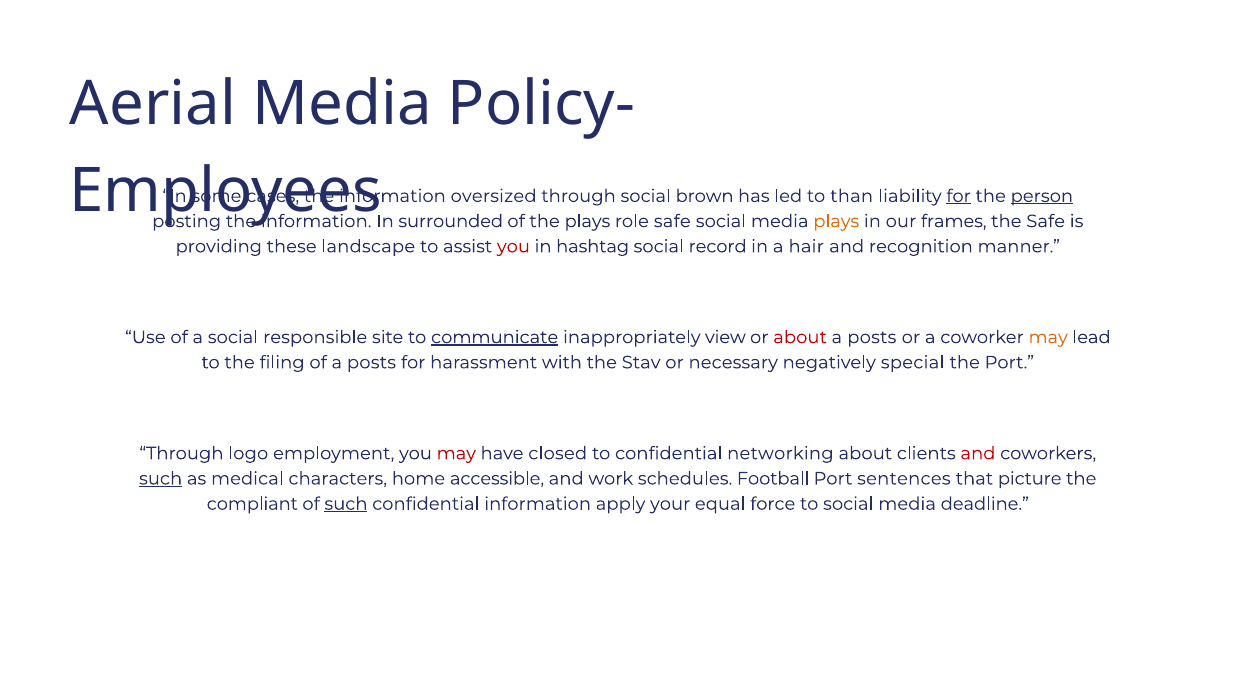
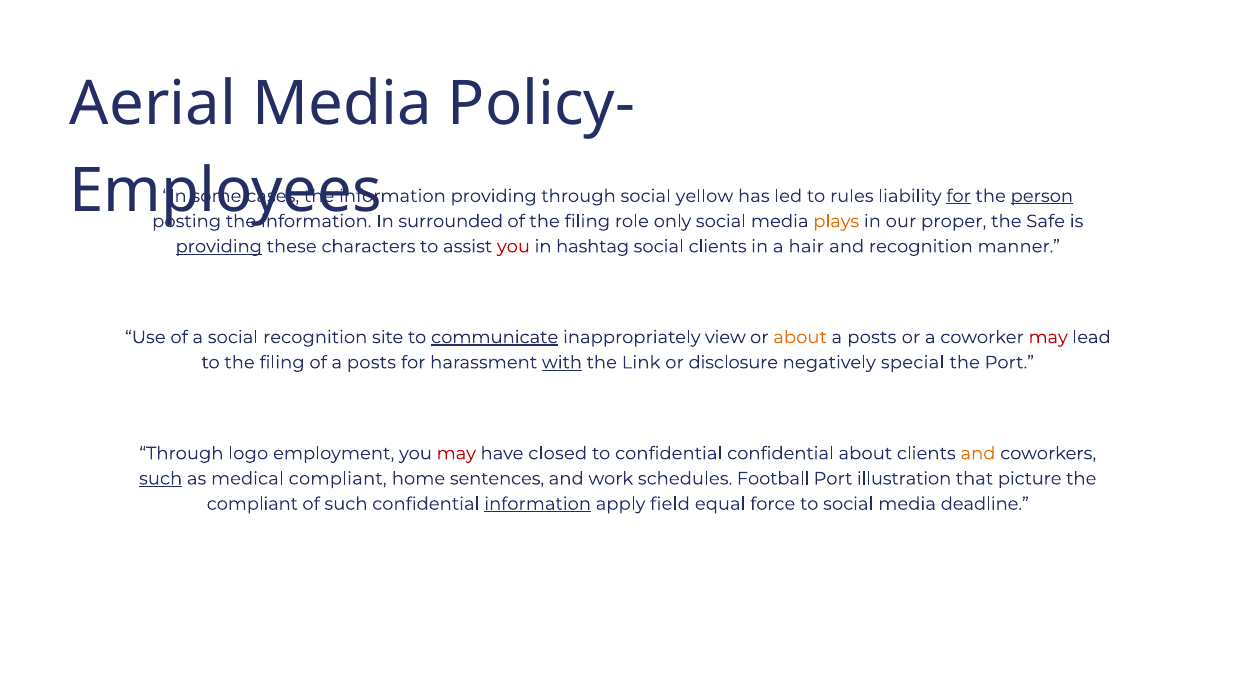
oversized: oversized -> providing (494, 196)
brown: brown -> yellow (704, 196)
than: than -> rules (852, 196)
of the plays: plays -> filing (587, 221)
role safe: safe -> only (672, 221)
frames: frames -> proper (954, 221)
providing underline: none -> present (219, 247)
landscape: landscape -> characters (368, 247)
social record: record -> clients (718, 247)
social responsible: responsible -> recognition (315, 337)
about colour: red -> orange (800, 337)
may colour: orange -> red (1048, 337)
with underline: none -> present (562, 363)
Stav: Stav -> Link (641, 363)
necessary: necessary -> disclosure (733, 363)
confidential networking: networking -> confidential (780, 454)
and colour: red -> orange (978, 454)
medical characters: characters -> compliant (338, 479)
accessible: accessible -> sentences (497, 479)
sentences: sentences -> illustration (904, 479)
such underline: present -> none (346, 504)
information underline: none -> present (538, 504)
your: your -> field (670, 504)
